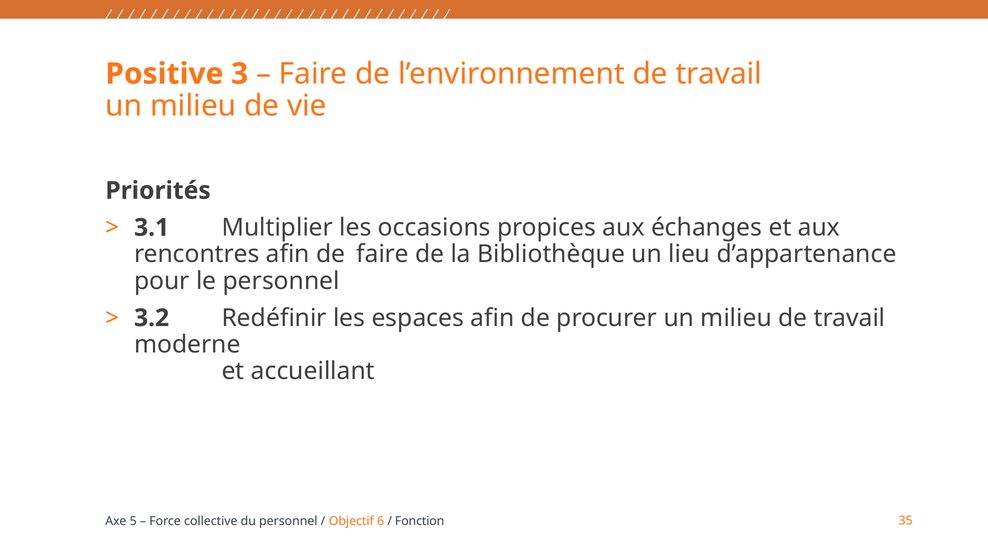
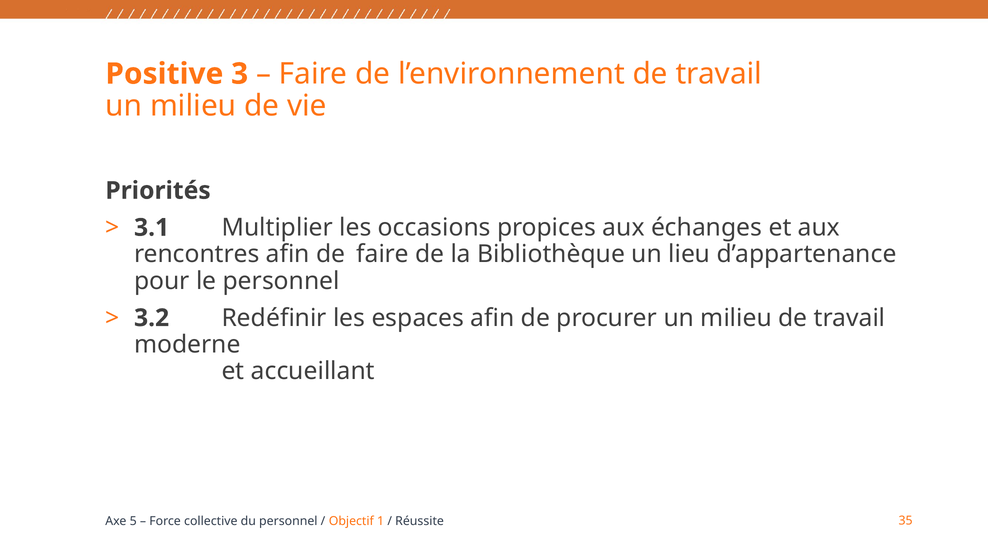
6: 6 -> 1 (381, 521)
Fonction: Fonction -> Réussite (420, 521)
